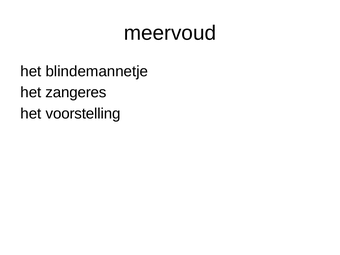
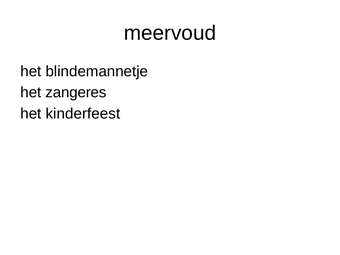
voorstelling: voorstelling -> kinderfeest (83, 114)
